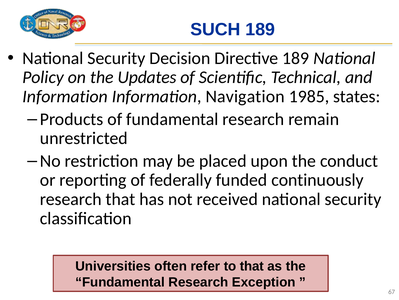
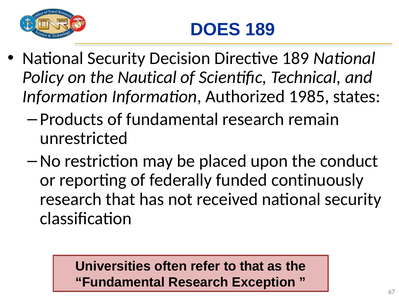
SUCH: SUCH -> DOES (215, 29)
Updates: Updates -> Nautical (147, 77)
Navigation: Navigation -> Authorized (245, 96)
